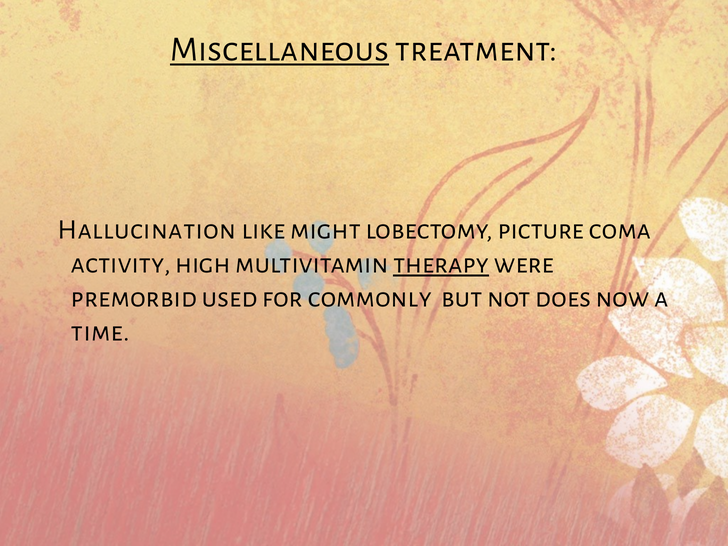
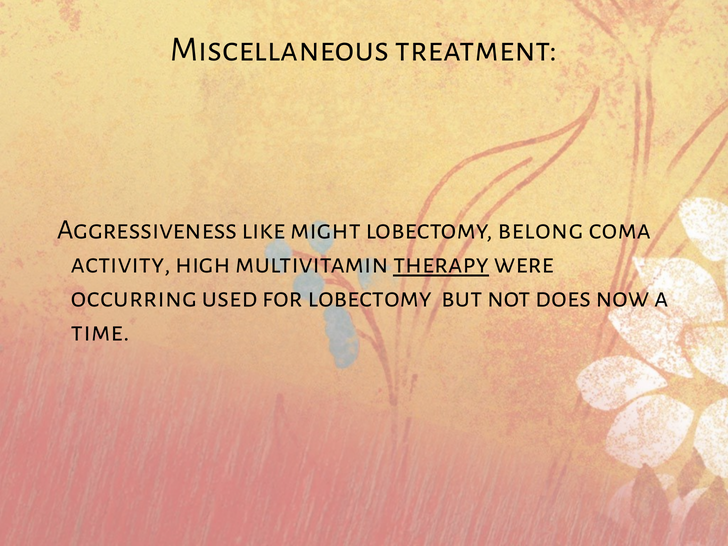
Miscellaneous underline: present -> none (280, 49)
Hallucination: Hallucination -> Aggressiveness (147, 229)
picture: picture -> belong (541, 229)
premorbid: premorbid -> occurring (134, 297)
for commonly: commonly -> lobectomy (370, 297)
